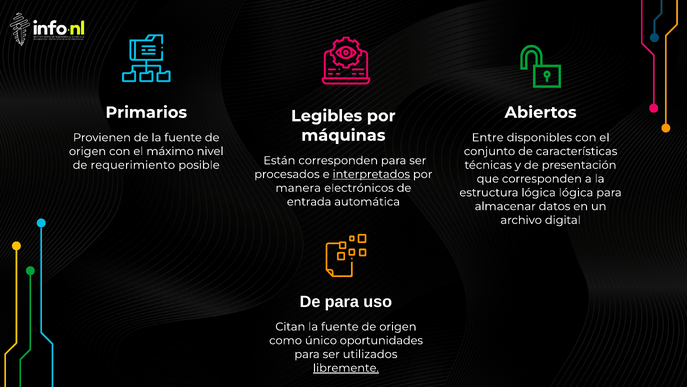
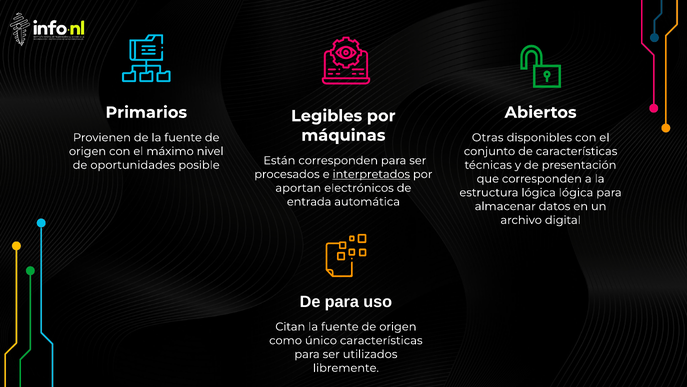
Entre: Entre -> Otras (488, 137)
requerimiento: requerimiento -> oportunidades (133, 165)
manera: manera -> aportan (298, 188)
único oportunidades: oportunidades -> características (381, 340)
libremente underline: present -> none (346, 368)
